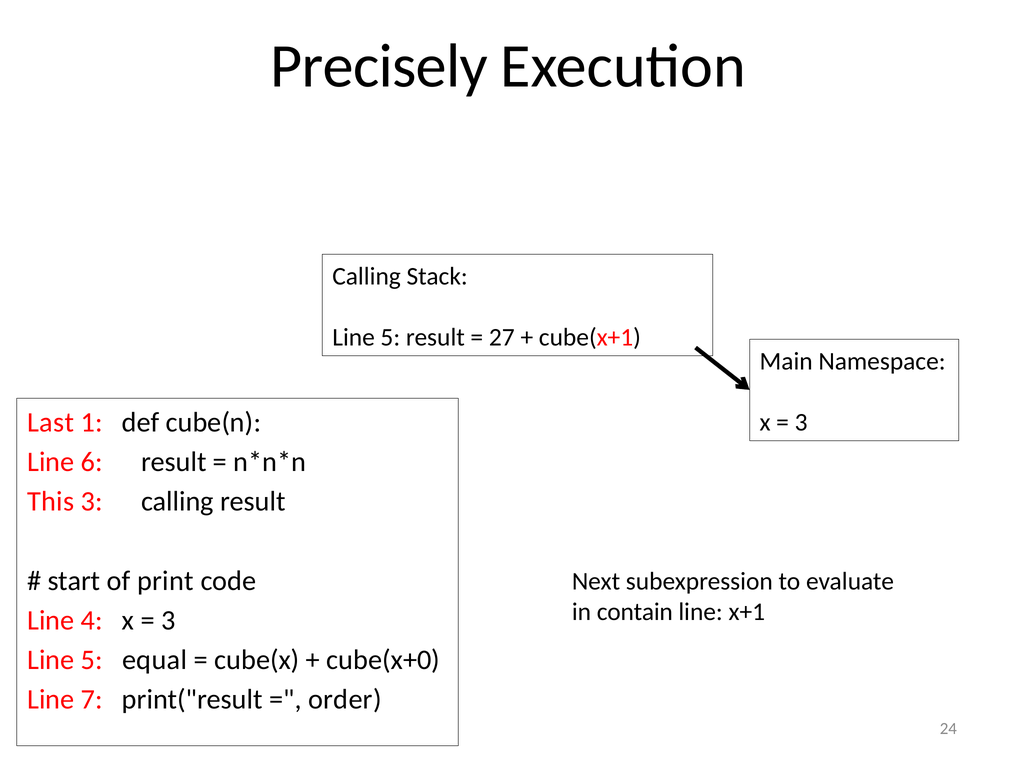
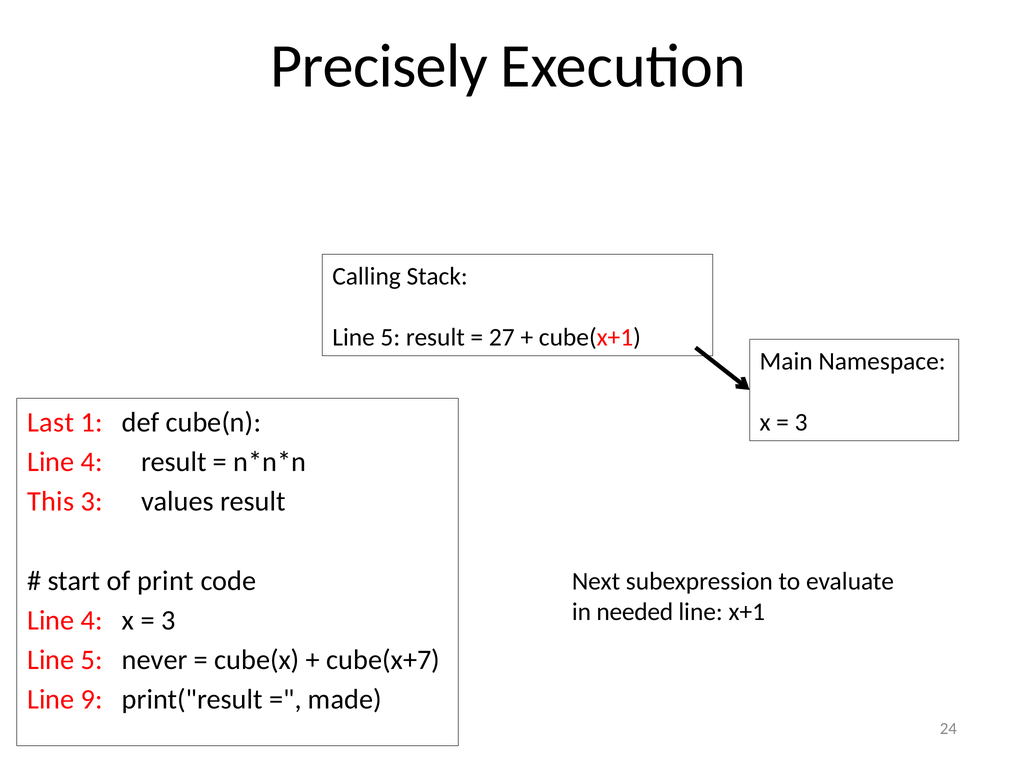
6: 6 -> 4 (92, 462)
calling: calling -> values (177, 502)
contain: contain -> needed (635, 612)
equal: equal -> never (155, 660)
cube(x+0: cube(x+0 -> cube(x+7 (383, 660)
7: 7 -> 9 (92, 700)
order: order -> made (345, 700)
